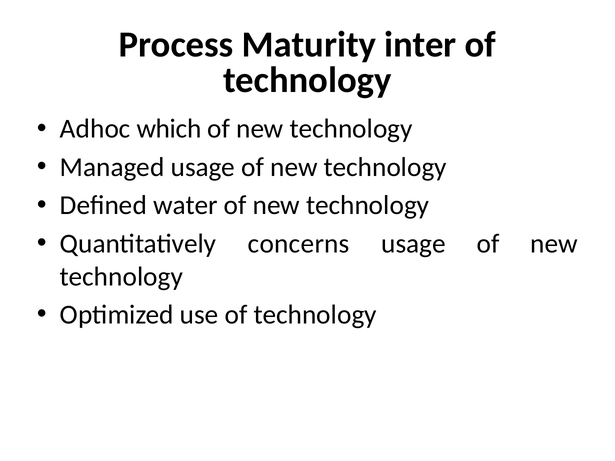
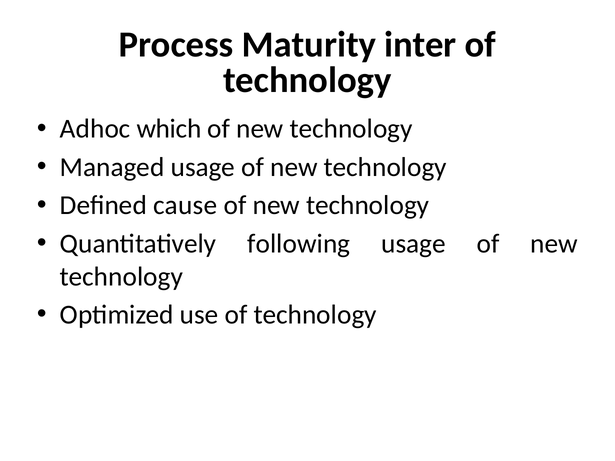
water: water -> cause (185, 206)
concerns: concerns -> following (299, 244)
